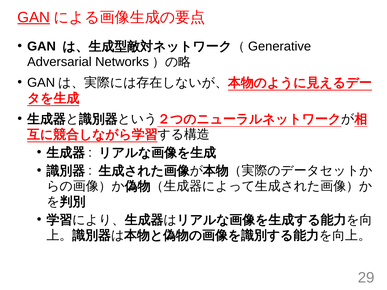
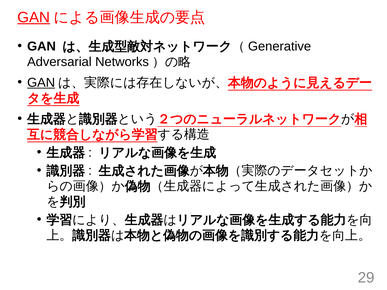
GAN underline: none -> present (41, 83)
